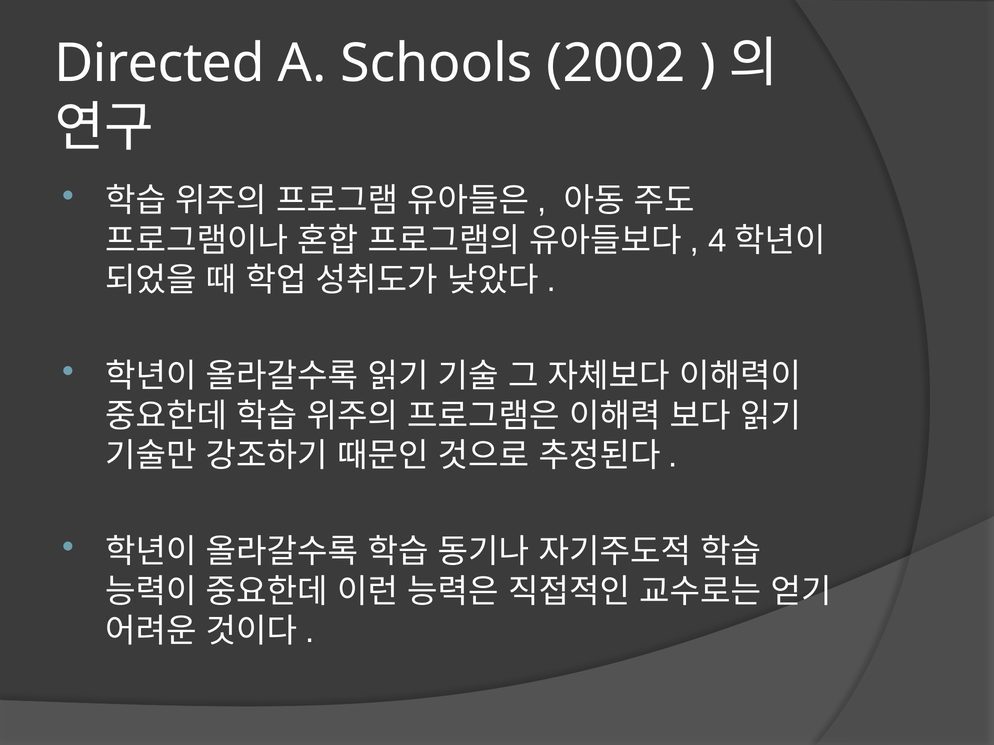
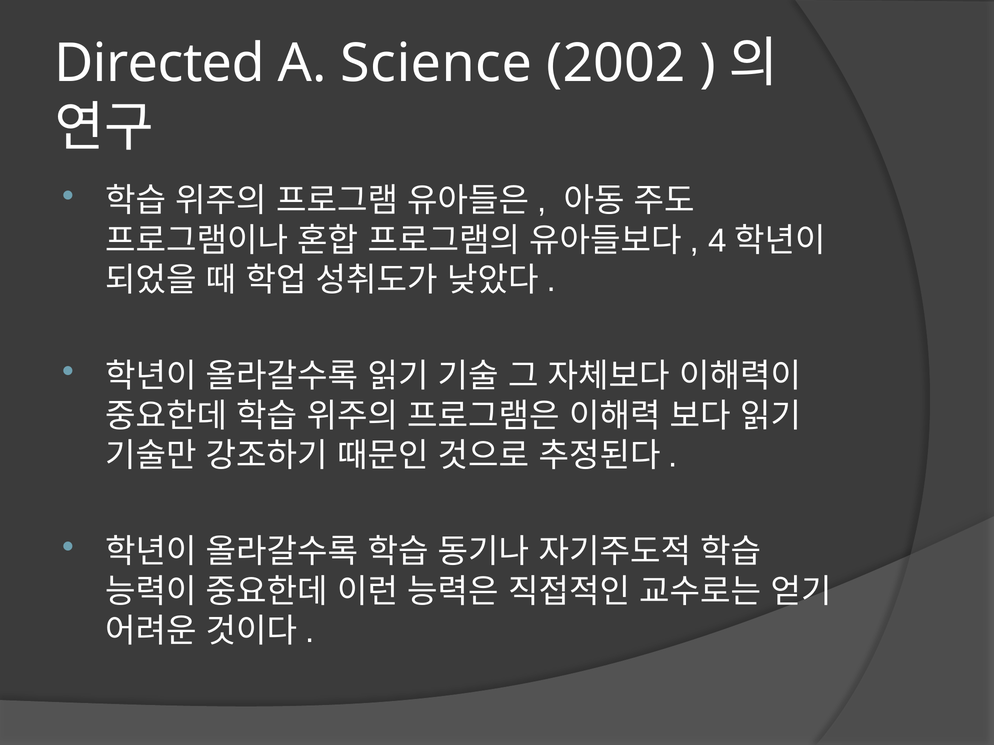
Schools: Schools -> Science (436, 63)
